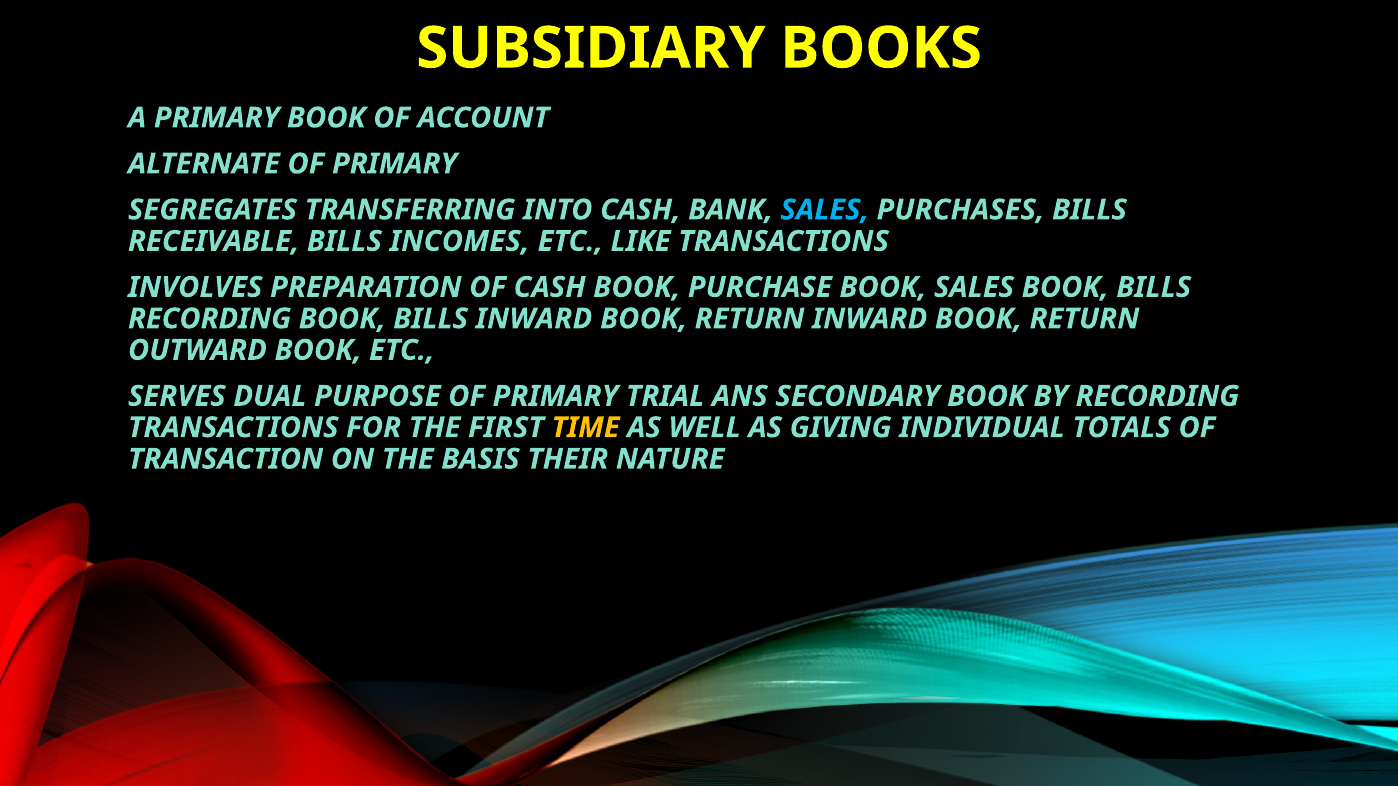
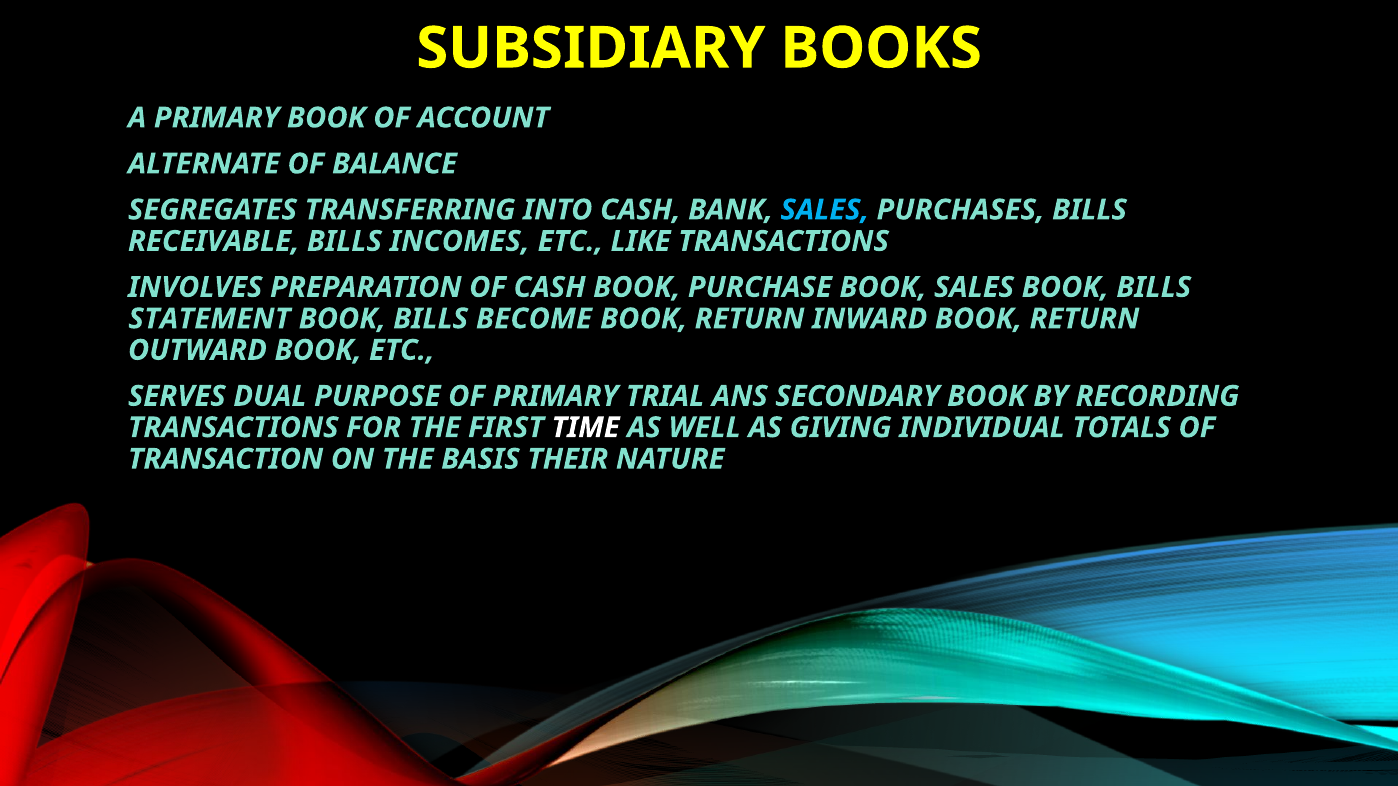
ALTERNATE OF PRIMARY: PRIMARY -> BALANCE (394, 164)
RECORDING: RECORDING -> STATEMENT (209, 319)
BILLS INWARD: INWARD -> BECOME (534, 319)
TIME colour: yellow -> white (586, 428)
